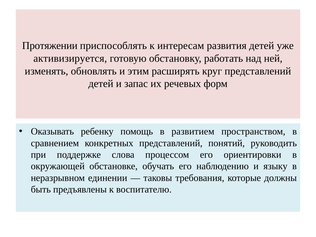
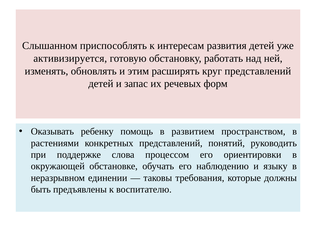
Протяжении: Протяжении -> Слышанном (50, 46)
сравнением: сравнением -> растениями (55, 143)
